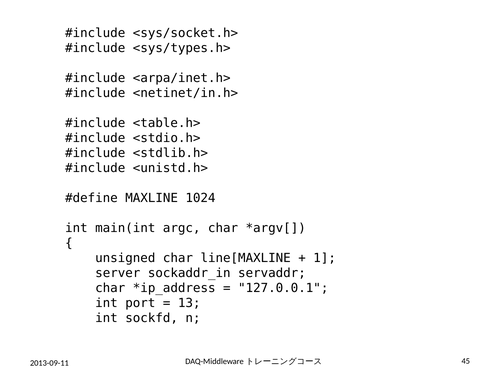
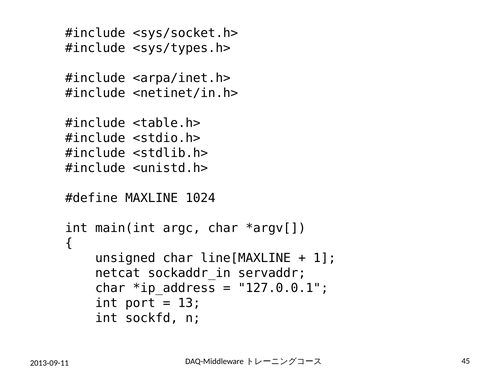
server: server -> netcat (118, 273)
